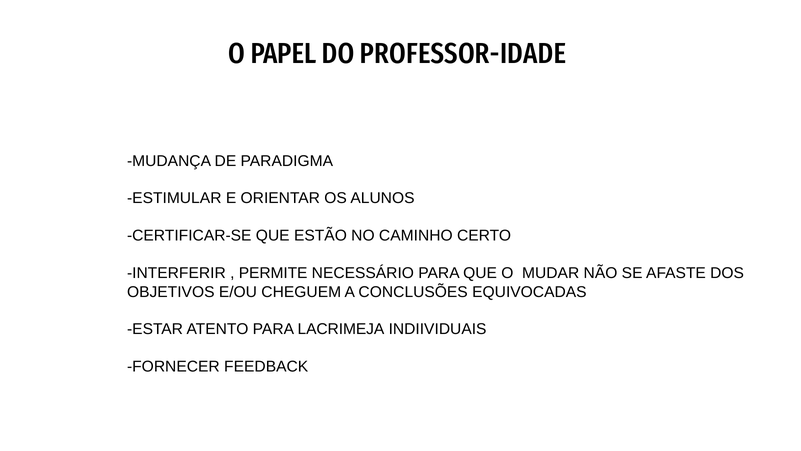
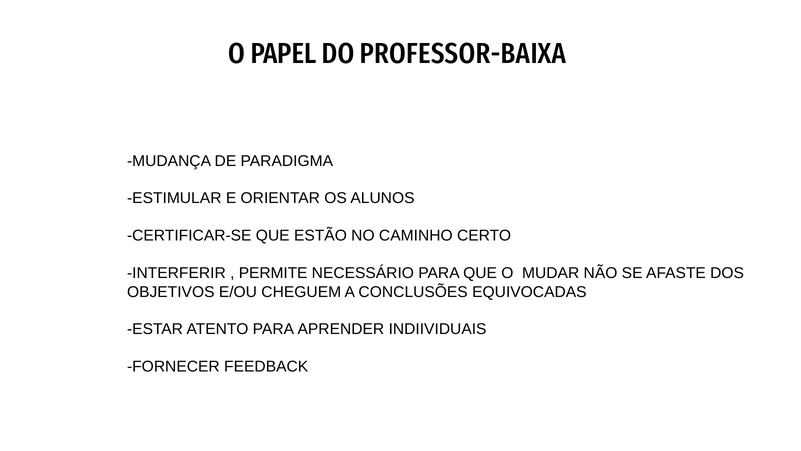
PROFESSOR-IDADE: PROFESSOR-IDADE -> PROFESSOR-BAIXA (463, 54)
LACRIMEJA: LACRIMEJA -> APRENDER (341, 329)
